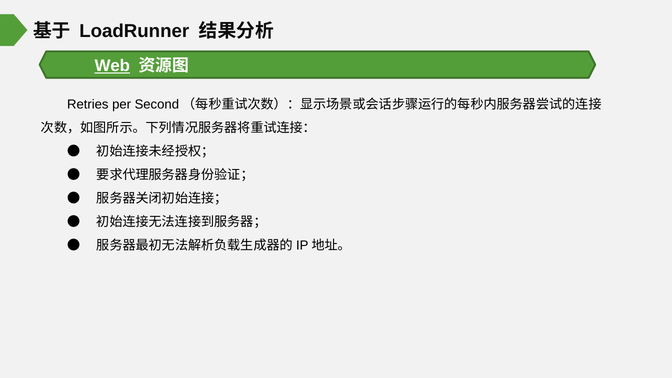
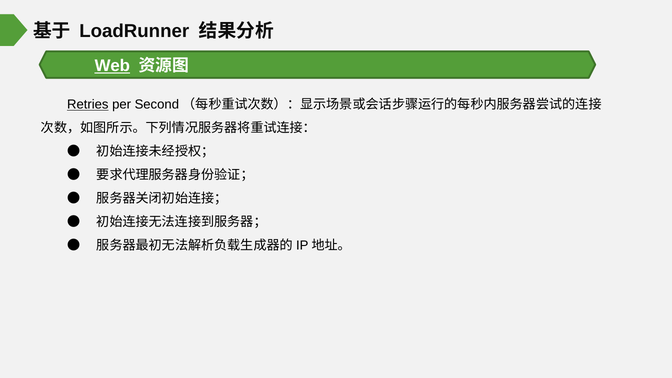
Retries underline: none -> present (88, 105)
